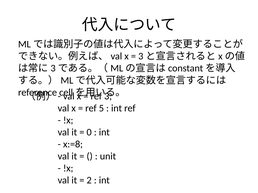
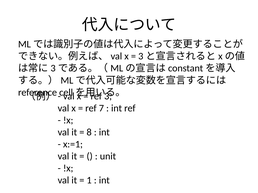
5: 5 -> 7 (101, 108)
0: 0 -> 8 (89, 133)
x:=8: x:=8 -> x:=1 (73, 145)
2: 2 -> 1 (89, 181)
